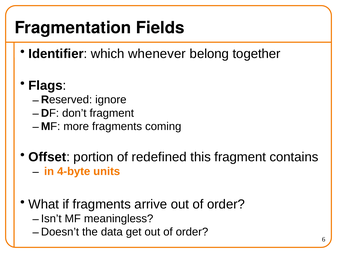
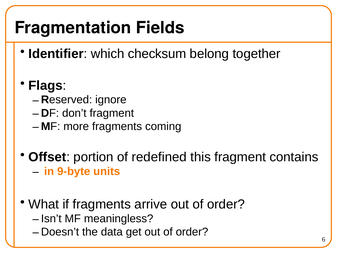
whenever: whenever -> checksum (157, 54)
4-byte: 4-byte -> 9-byte (74, 171)
